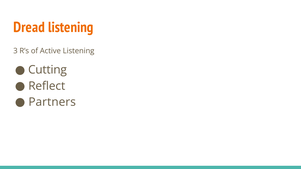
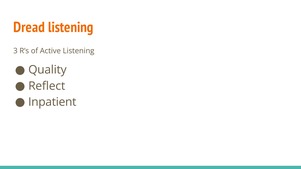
Cutting: Cutting -> Quality (47, 70)
Partners: Partners -> Inpatient (52, 102)
